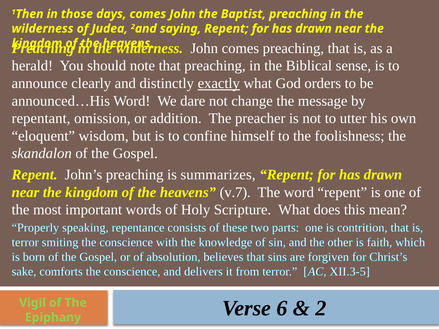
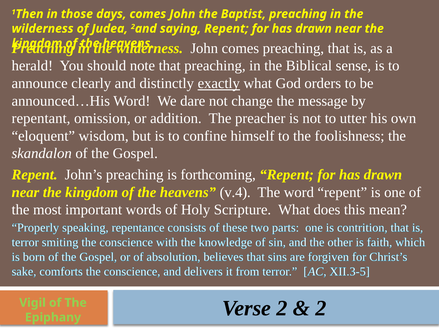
summarizes: summarizes -> forthcoming (218, 175)
v.7: v.7 -> v.4 (235, 192)
Verse 6: 6 -> 2 (282, 308)
